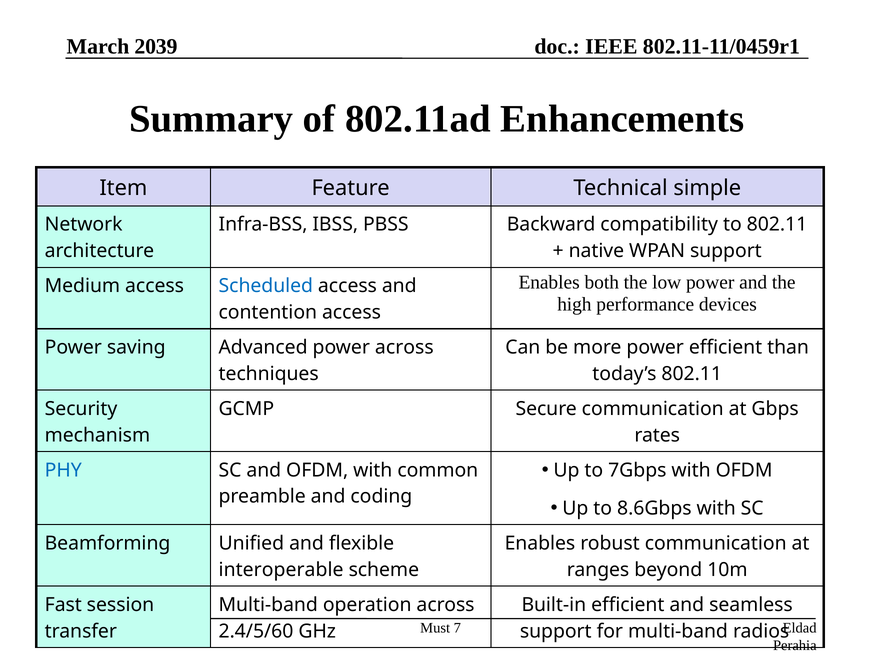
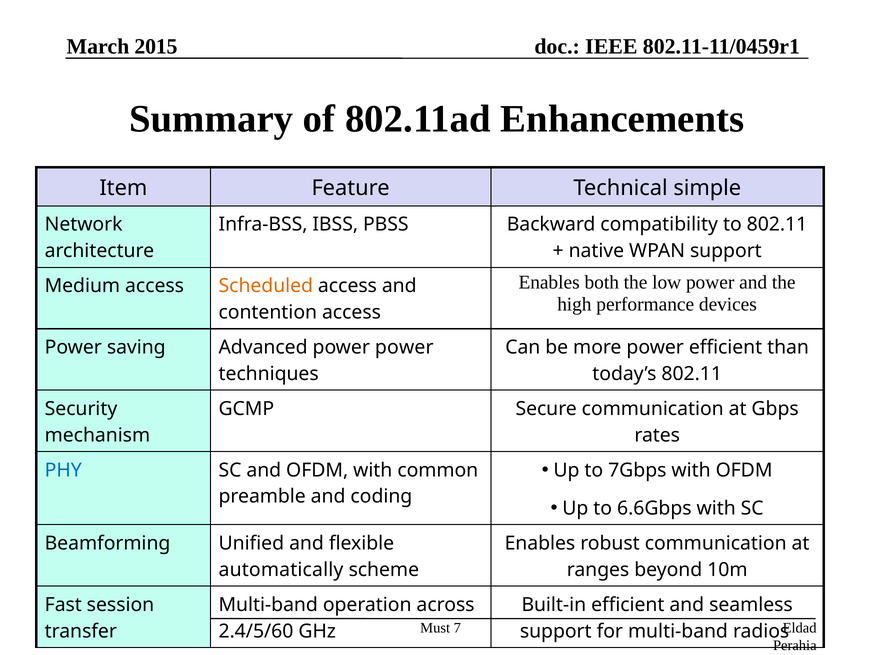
2039: 2039 -> 2015 (156, 47)
Scheduled colour: blue -> orange (266, 286)
power across: across -> power (404, 348)
8.6Gbps: 8.6Gbps -> 6.6Gbps (654, 509)
interoperable: interoperable -> automatically (281, 570)
